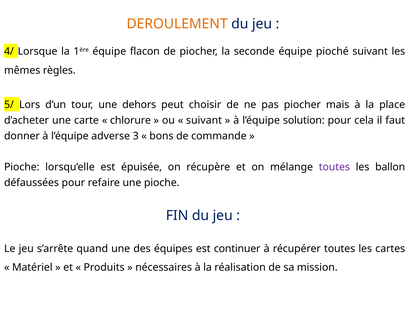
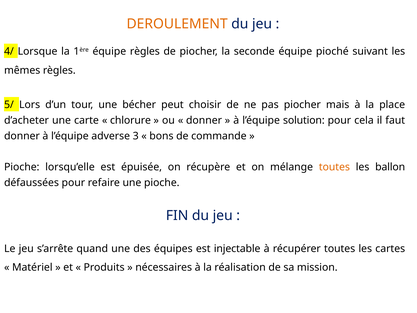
équipe flacon: flacon -> règles (145, 51)
dehors: dehors -> bécher (139, 105)
suivant: suivant -> donner (204, 120)
toutes colour: purple -> orange (334, 167)
continuer: continuer -> injectable (237, 249)
